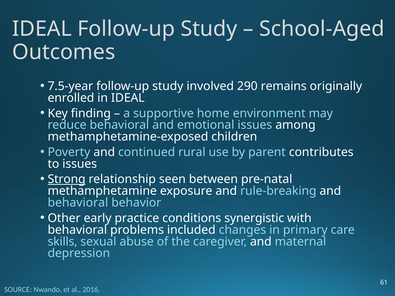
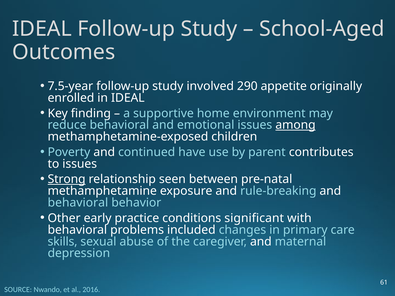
remains: remains -> appetite (284, 86)
among underline: none -> present (295, 125)
rural: rural -> have (192, 152)
synergistic: synergistic -> significant (254, 218)
